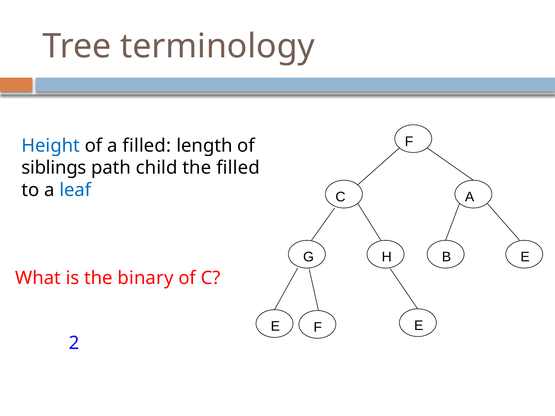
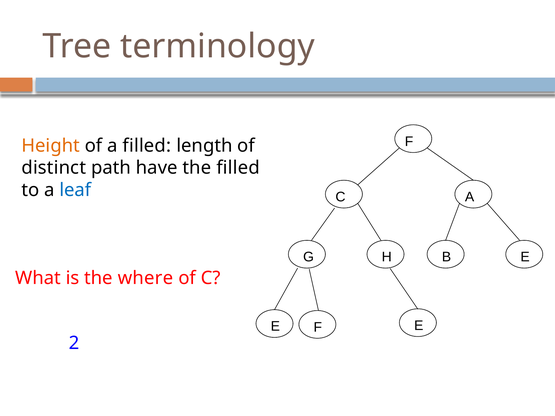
Height colour: blue -> orange (51, 146)
siblings: siblings -> distinct (54, 168)
child: child -> have (157, 168)
binary: binary -> where (145, 278)
